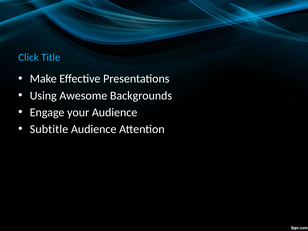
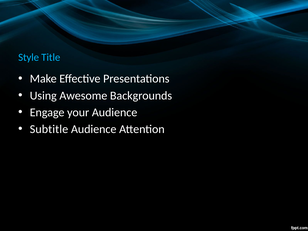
Click: Click -> Style (29, 57)
